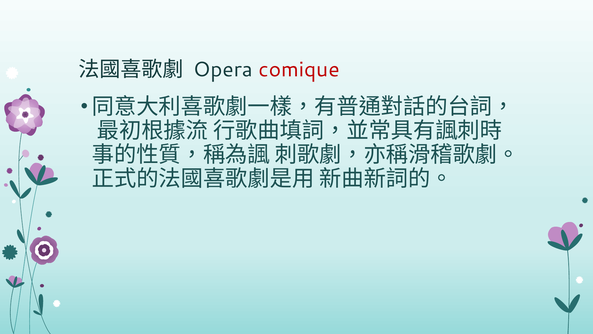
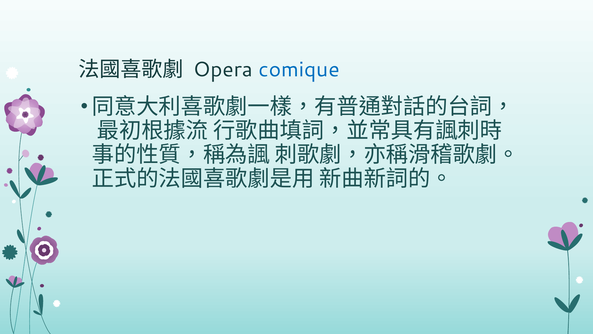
comique colour: red -> blue (299, 69)
